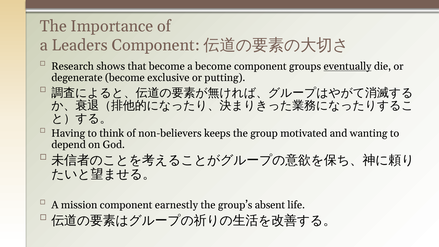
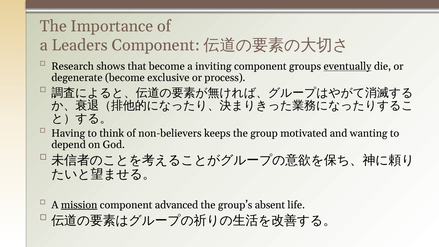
a become: become -> inviting (213, 66)
putting: putting -> process (225, 78)
mission underline: none -> present (79, 205)
earnestly: earnestly -> advanced (177, 205)
